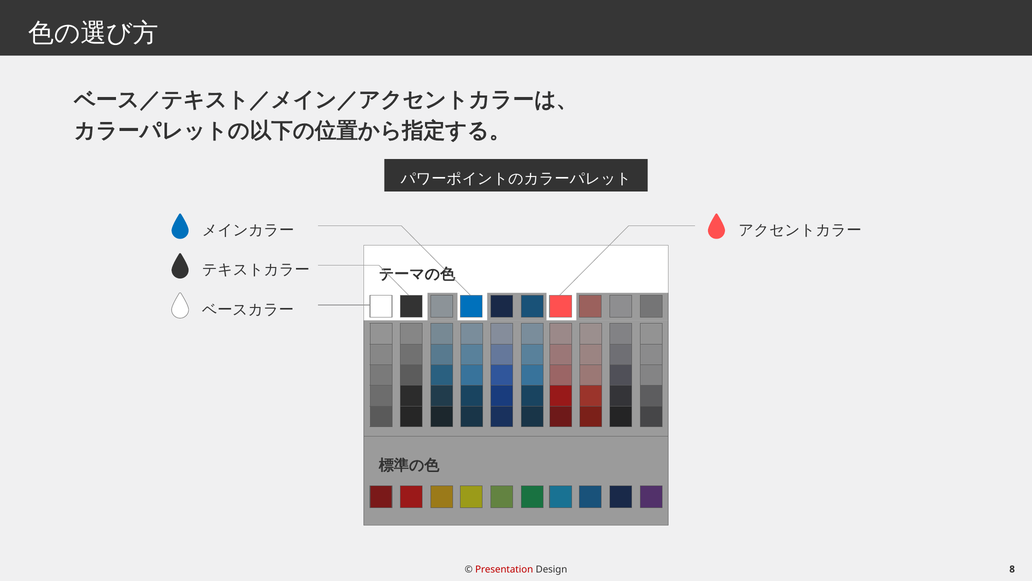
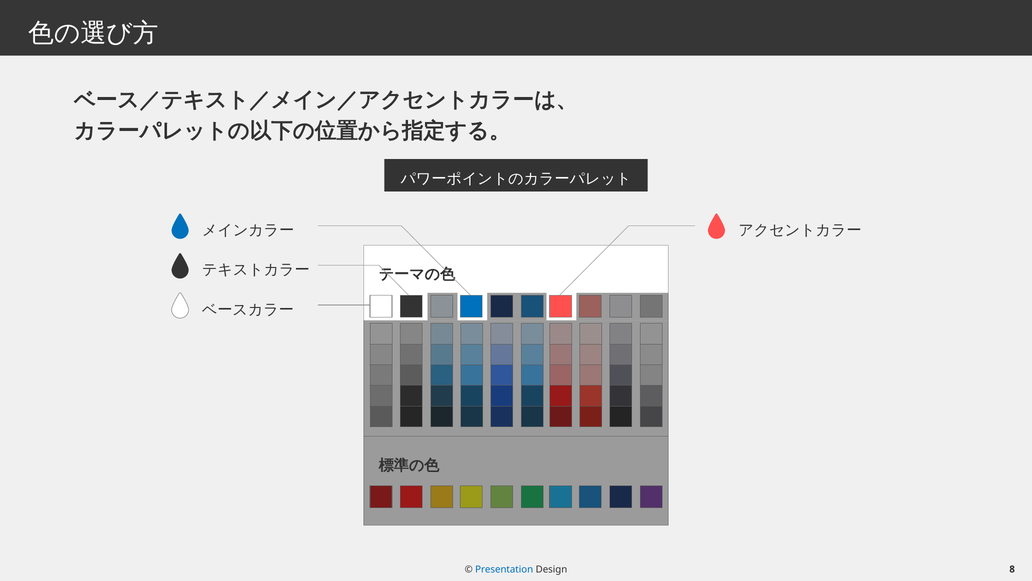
Presentation colour: red -> blue (504, 569)
